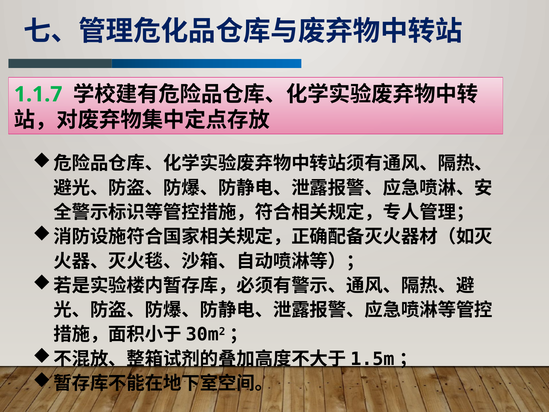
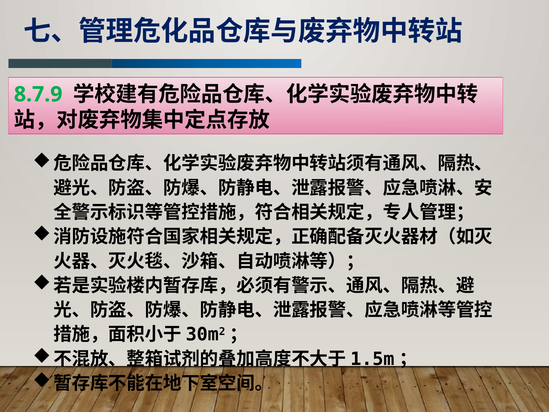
1.1.7: 1.1.7 -> 8.7.9 (38, 94)
